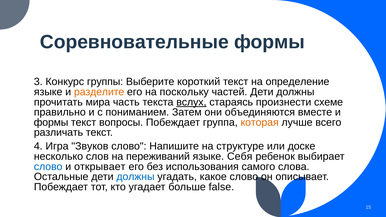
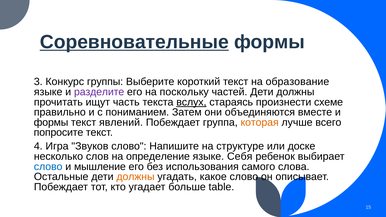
Соревновательные underline: none -> present (134, 42)
определение: определение -> образование (297, 82)
разделите colour: orange -> purple (99, 92)
мира: мира -> ищут (98, 102)
вопросы: вопросы -> явлений (121, 122)
различать: различать -> попросите (59, 133)
переживаний: переживаний -> определение (158, 157)
открывает: открывает -> мышление (100, 167)
должны colour: blue -> orange (136, 177)
false: false -> table (221, 187)
